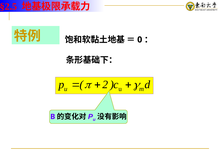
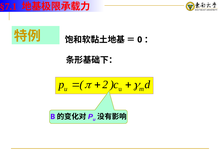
§2.5: §2.5 -> §7.1 (8, 7)
